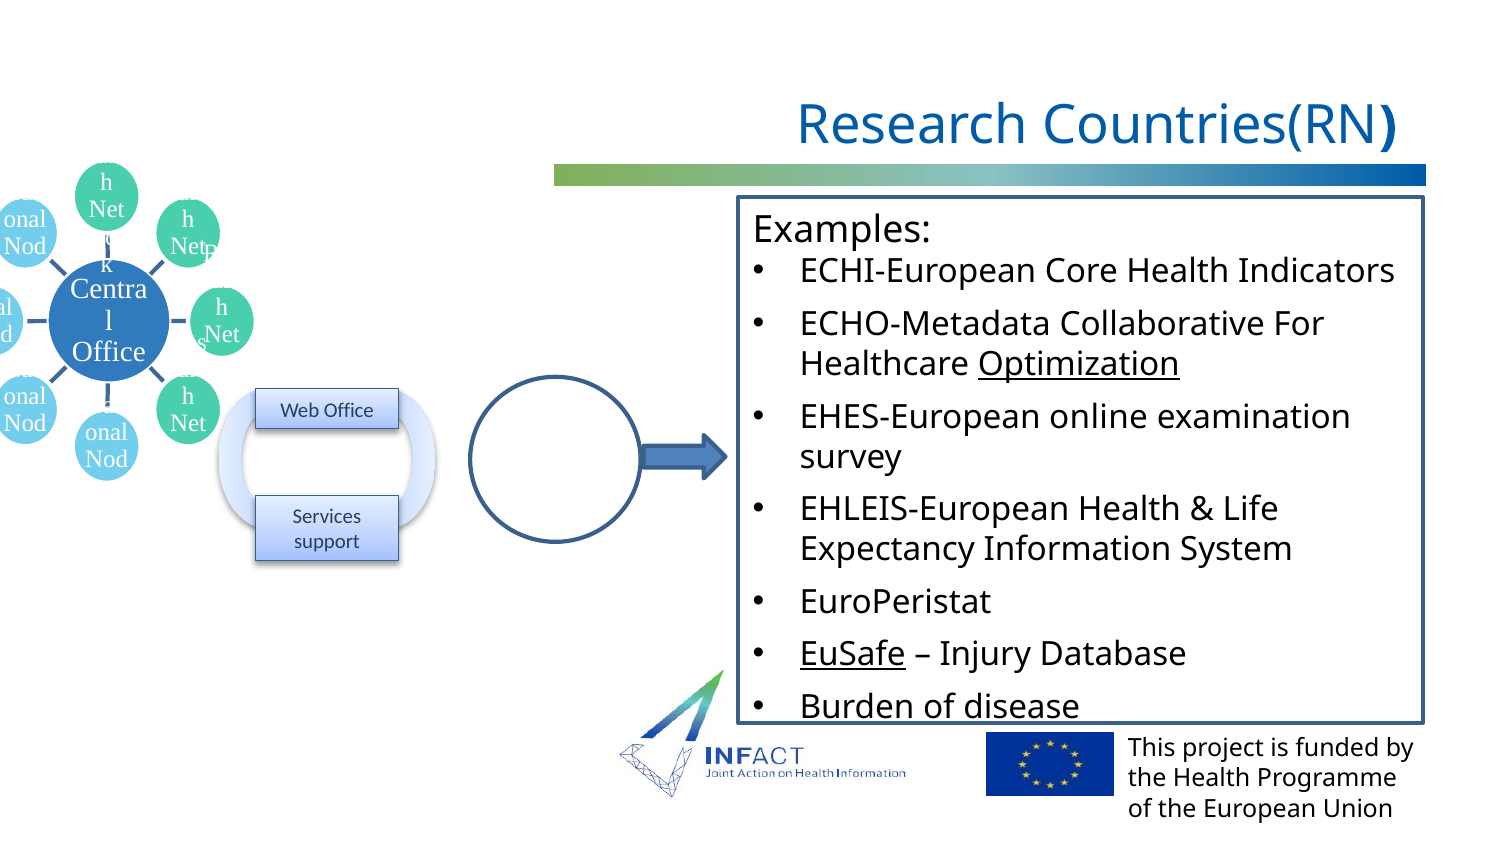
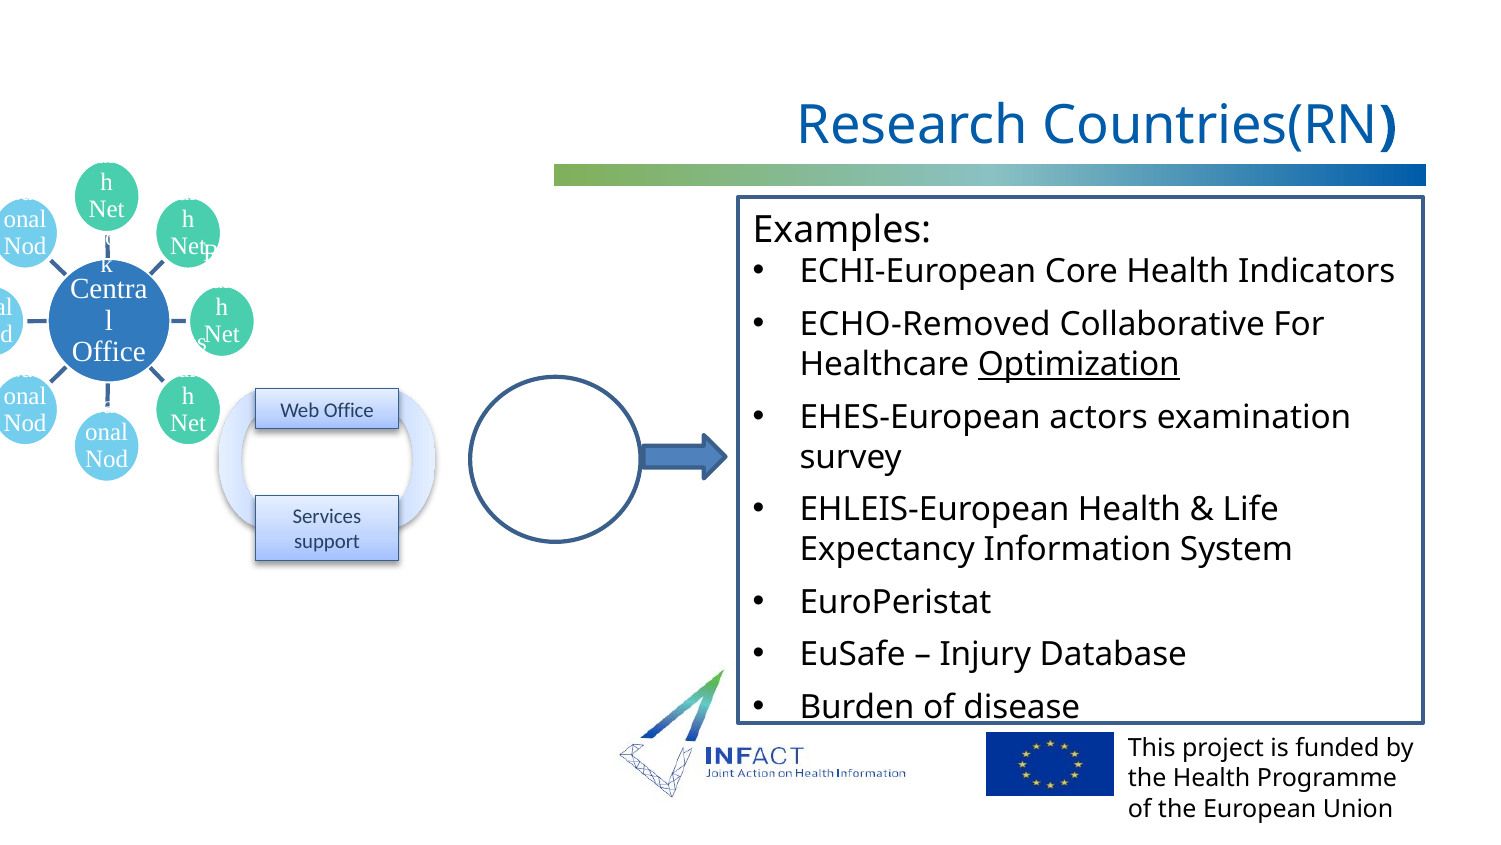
ECHO-Metadata: ECHO-Metadata -> ECHO-Removed (925, 324)
online: online -> actors (1099, 417)
EuSafe underline: present -> none (853, 654)
